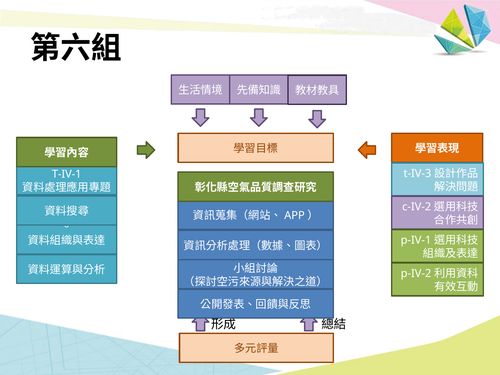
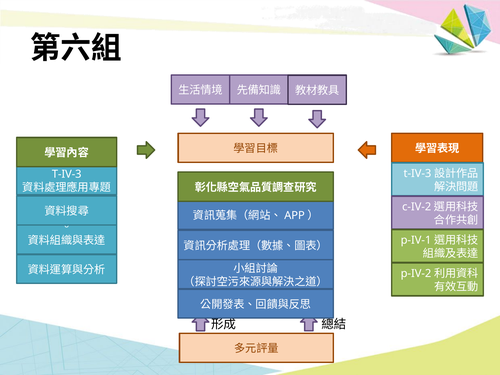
T-IV-1: T-IV-1 -> T-IV-3 (67, 174)
